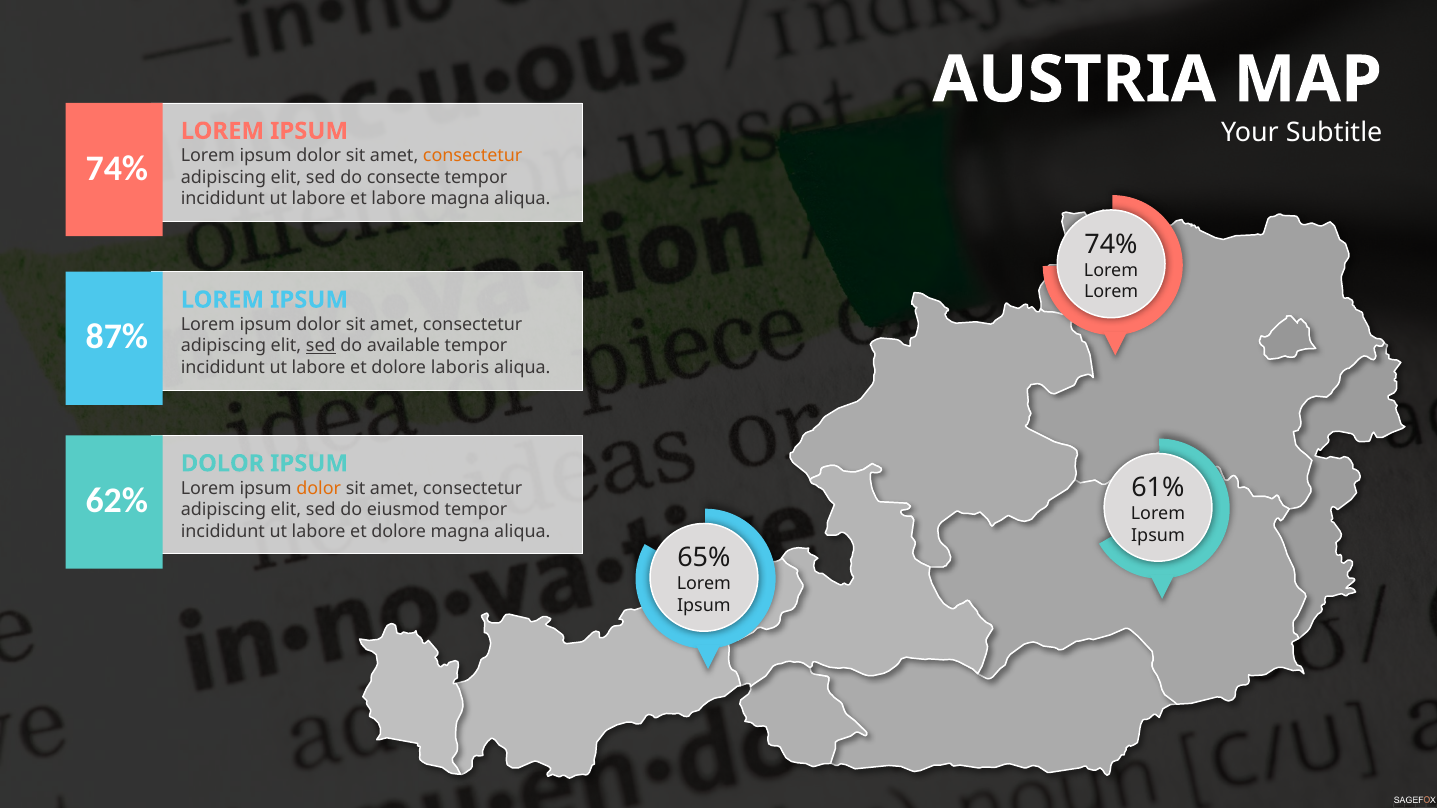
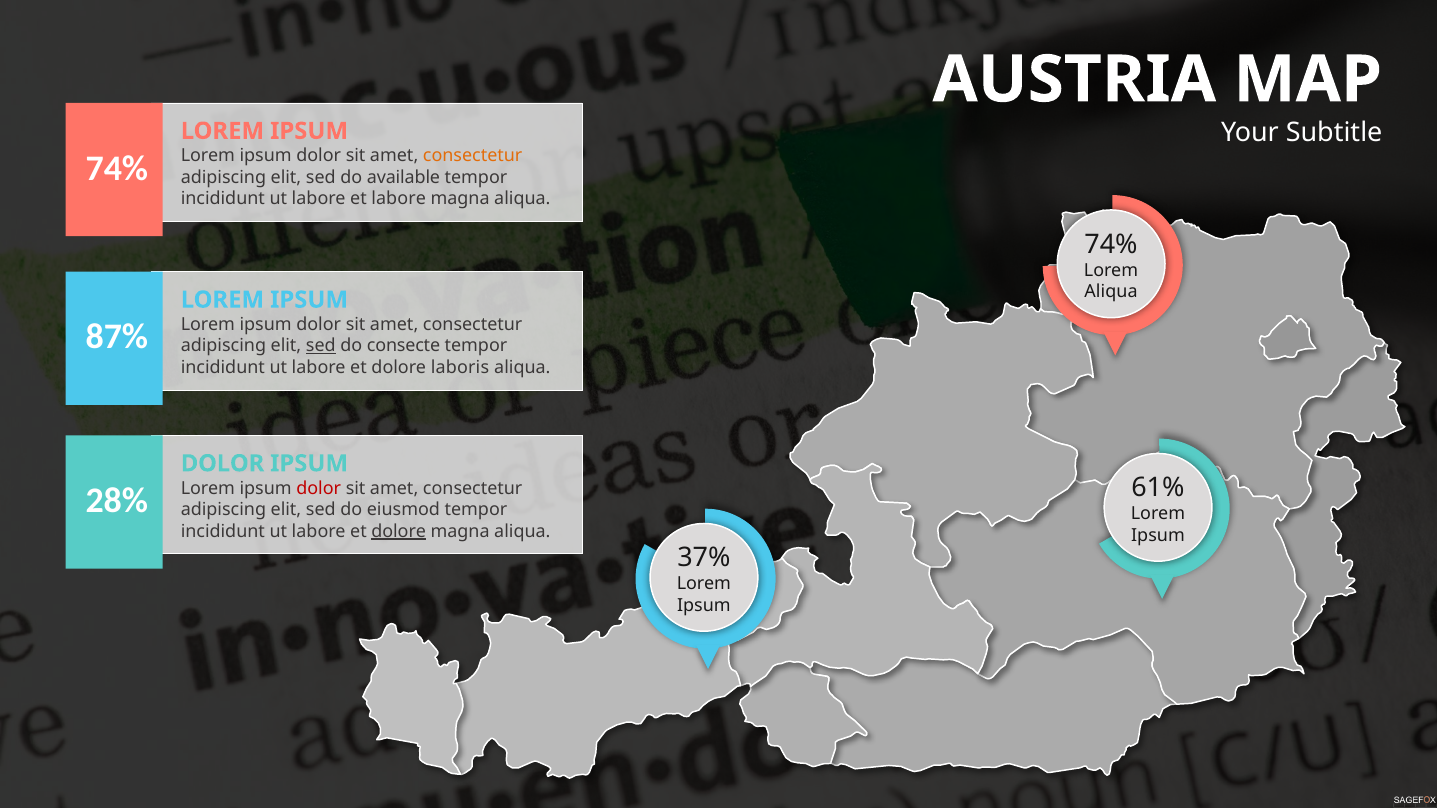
consecte: consecte -> available (404, 177)
Lorem: Lorem -> Aliqua (1111, 292)
available: available -> consecte (404, 346)
dolor colour: orange -> red (319, 488)
62%: 62% -> 28% (117, 501)
dolore underline: none -> present (399, 531)
65%: 65% -> 37% (704, 558)
